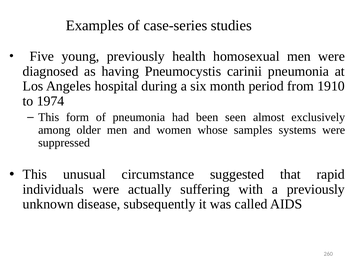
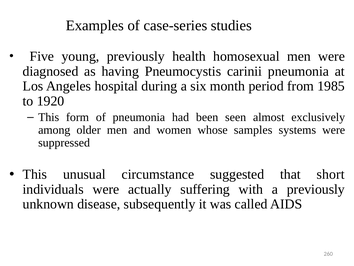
1910: 1910 -> 1985 (331, 86)
1974: 1974 -> 1920 (51, 101)
rapid: rapid -> short (331, 174)
